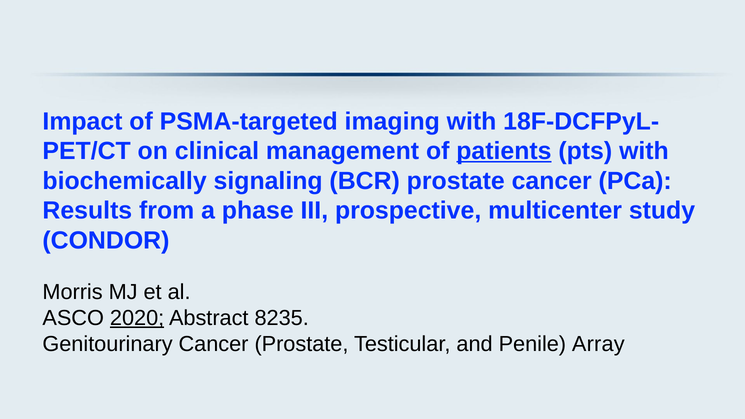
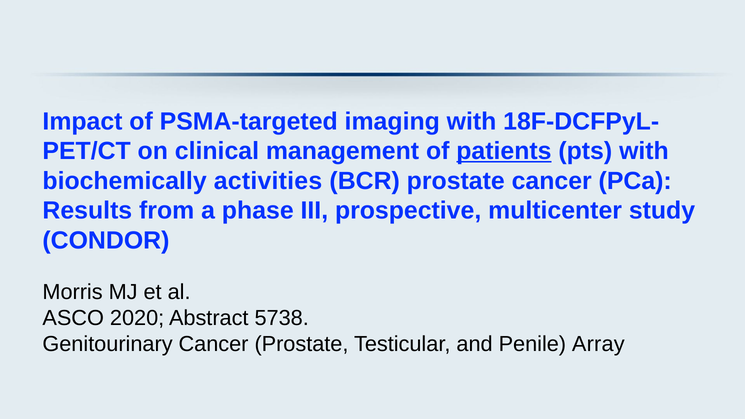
signaling: signaling -> activities (268, 181)
2020 underline: present -> none (137, 318)
8235: 8235 -> 5738 (282, 318)
